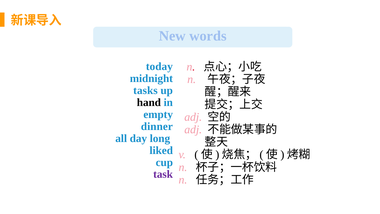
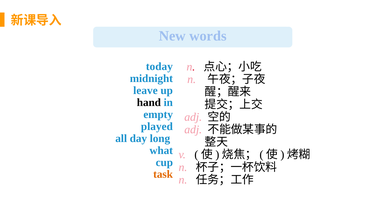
tasks: tasks -> leave (145, 90)
dinner: dinner -> played (157, 126)
liked: liked -> what (161, 150)
task colour: purple -> orange (163, 174)
